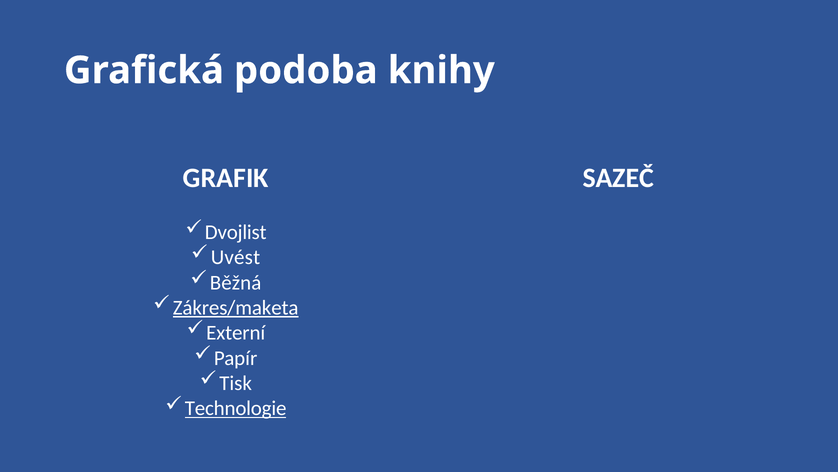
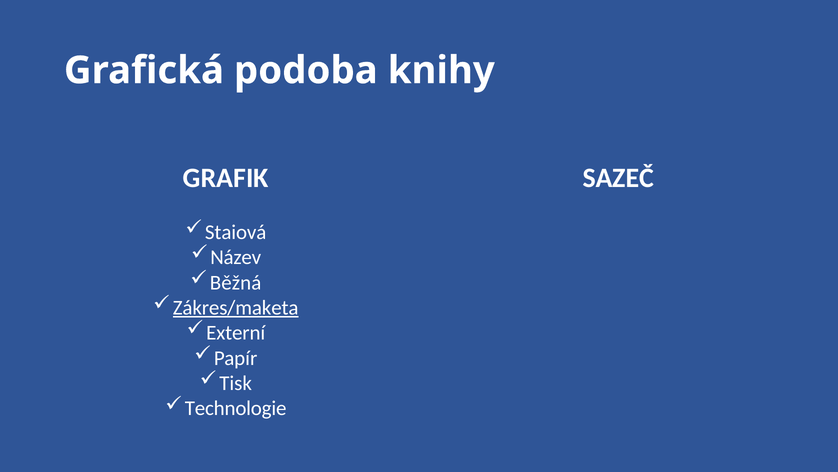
Dvojlist: Dvojlist -> Staiová (236, 232)
Uvést: Uvést -> Název (236, 257)
Technologie underline: present -> none (236, 408)
